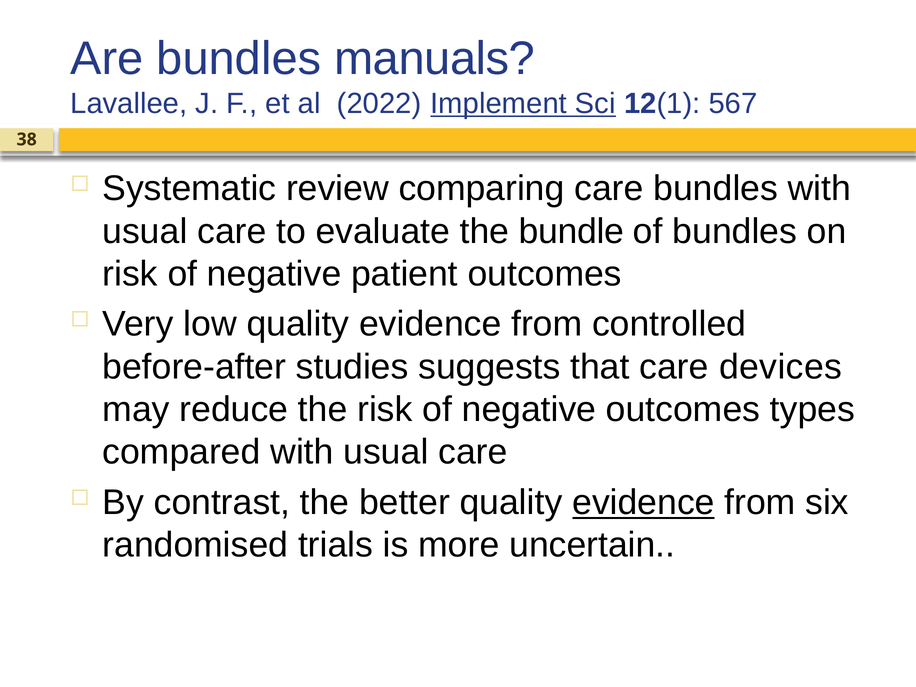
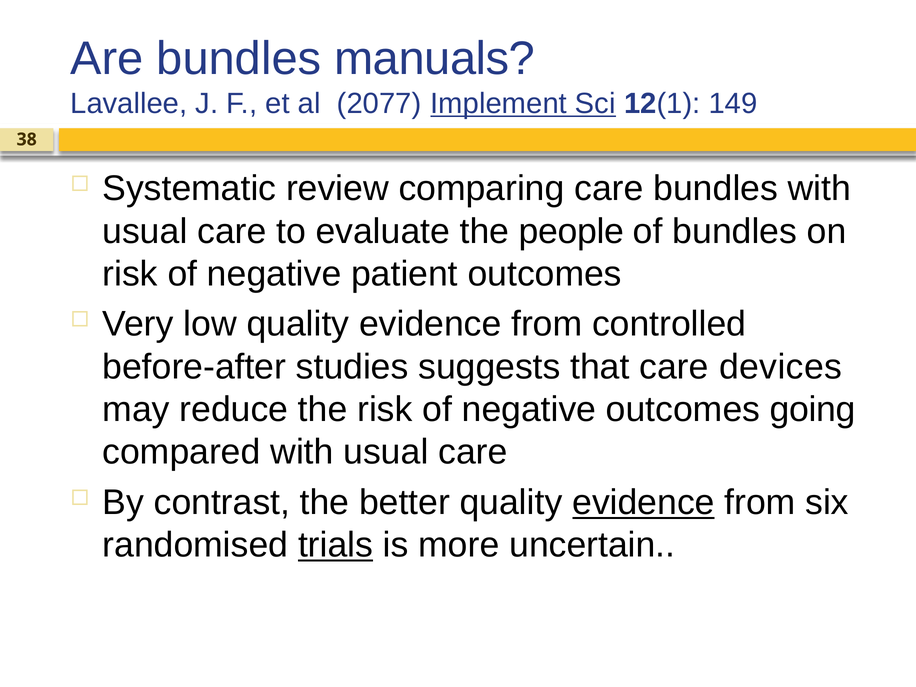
2022: 2022 -> 2077 (379, 103)
567: 567 -> 149 (733, 103)
bundle: bundle -> people (571, 231)
types: types -> going (813, 410)
trials underline: none -> present (336, 545)
